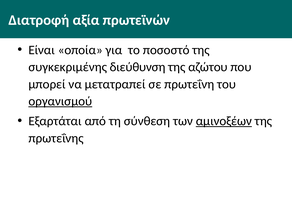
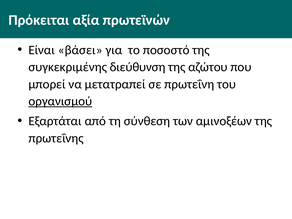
Διατροφή: Διατροφή -> Πρόκειται (39, 20)
οποία: οποία -> βάσει (80, 50)
αμινοξέων underline: present -> none (224, 121)
